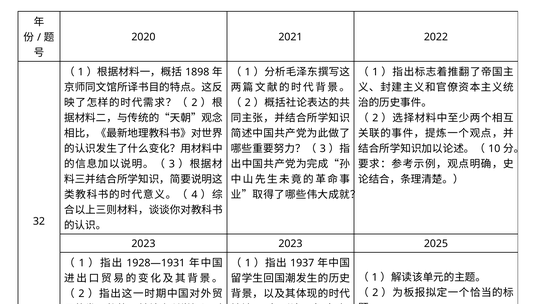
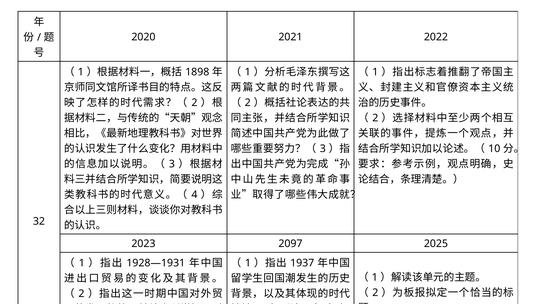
2023 2023: 2023 -> 2097 (290, 244)
